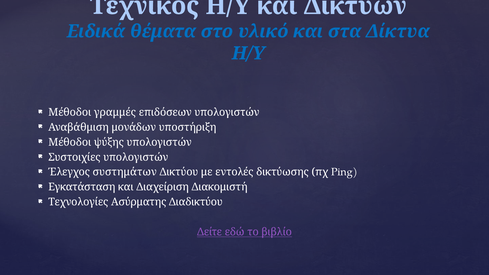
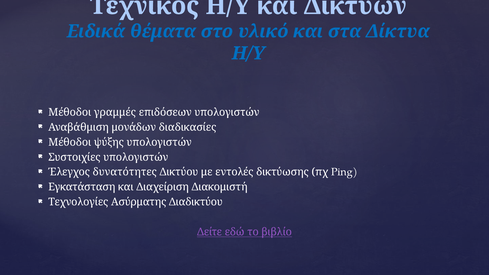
υποστήριξη: υποστήριξη -> διαδικασίες (188, 127)
συστημάτων: συστημάτων -> δυνατότητες (125, 172)
